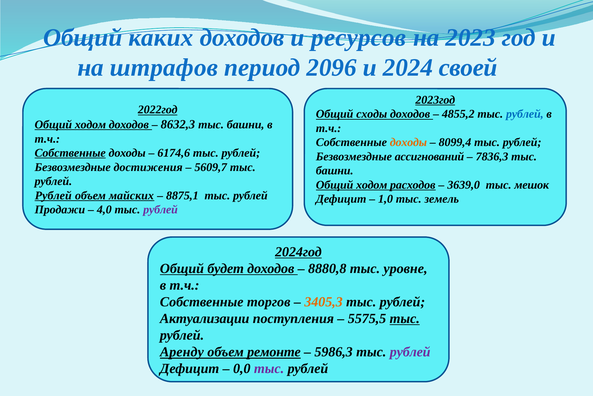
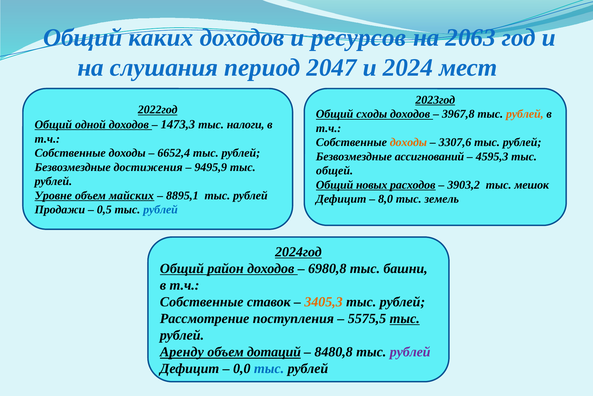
2023: 2023 -> 2063 (471, 37)
штрафов: штрафов -> слушания (164, 67)
2096: 2096 -> 2047 (332, 67)
своей: своей -> мест (468, 67)
4855,2: 4855,2 -> 3967,8 (458, 114)
рублей colour: blue -> orange (525, 114)
ходом: ходом -> одной (90, 125)
8632,3: 8632,3 -> 1473,3 (178, 124)
башни: башни -> налоги (246, 125)
8099,4: 8099,4 -> 3307,6 (455, 142)
Собственные underline: present -> none (70, 153)
6174,6: 6174,6 -> 6652,4 (174, 153)
7836,3: 7836,3 -> 4595,3 (492, 157)
5609,7: 5609,7 -> 9495,9 (211, 167)
башни: башни -> общей (335, 171)
ходом: ходом -> новых (372, 185)
3639,0: 3639,0 -> 3903,2 (464, 185)
Рублей: Рублей -> Уровне (53, 196)
8875,1: 8875,1 -> 8895,1 (182, 196)
1,0: 1,0 -> 8,0 (386, 199)
4,0: 4,0 -> 0,5 (104, 210)
рублей colour: purple -> blue (160, 210)
будет: будет -> район (226, 269)
8880,8: 8880,8 -> 6980,8 (327, 269)
уровне: уровне -> башни (406, 269)
торгов: торгов -> ставок (269, 302)
Актуализации: Актуализации -> Рассмотрение (205, 319)
ремонте: ремонте -> дотаций (274, 352)
5986,3: 5986,3 -> 8480,8 (334, 352)
тыс colour: purple -> blue (269, 369)
